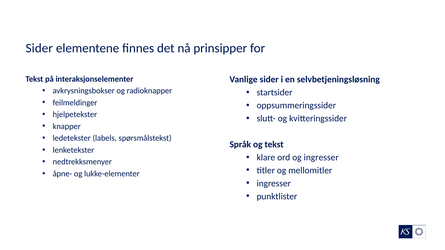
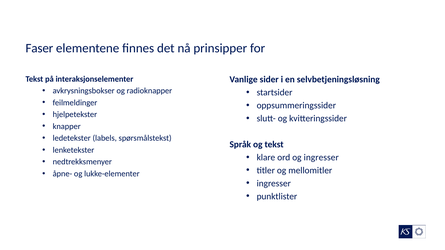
Sider: Sider -> Faser (39, 48)
